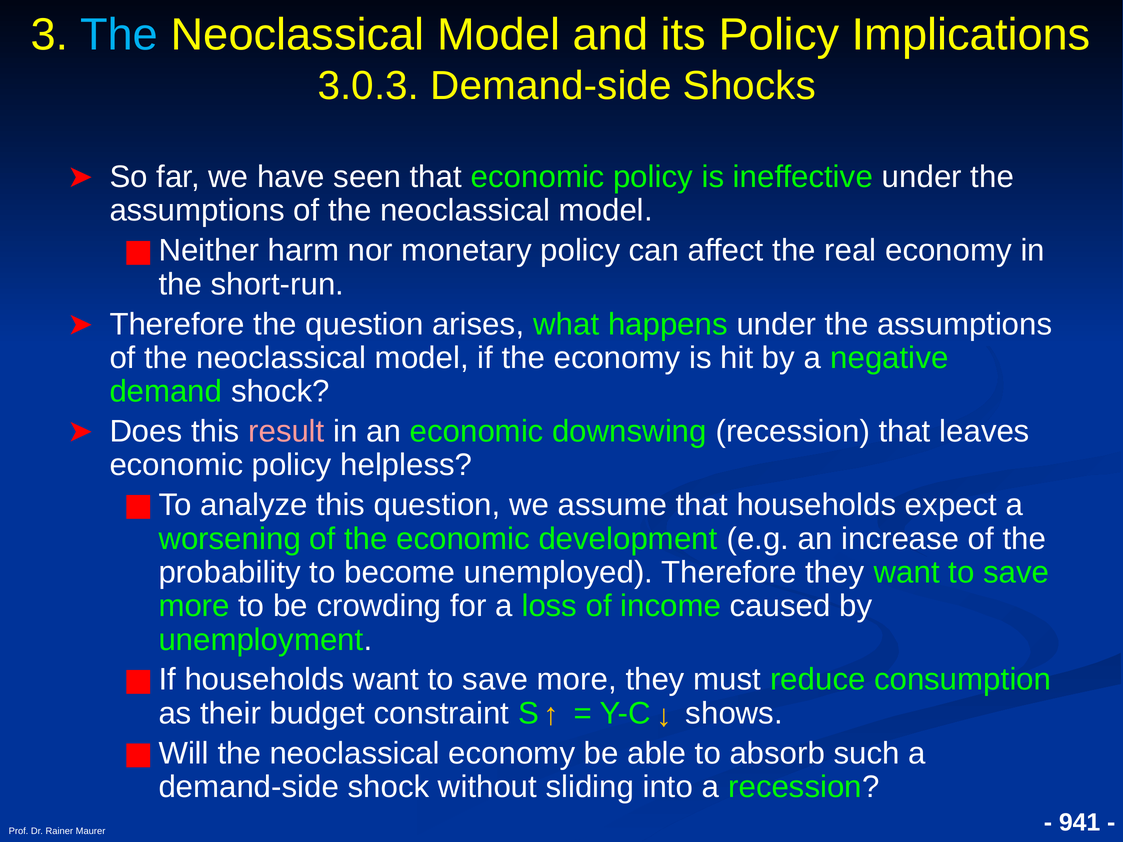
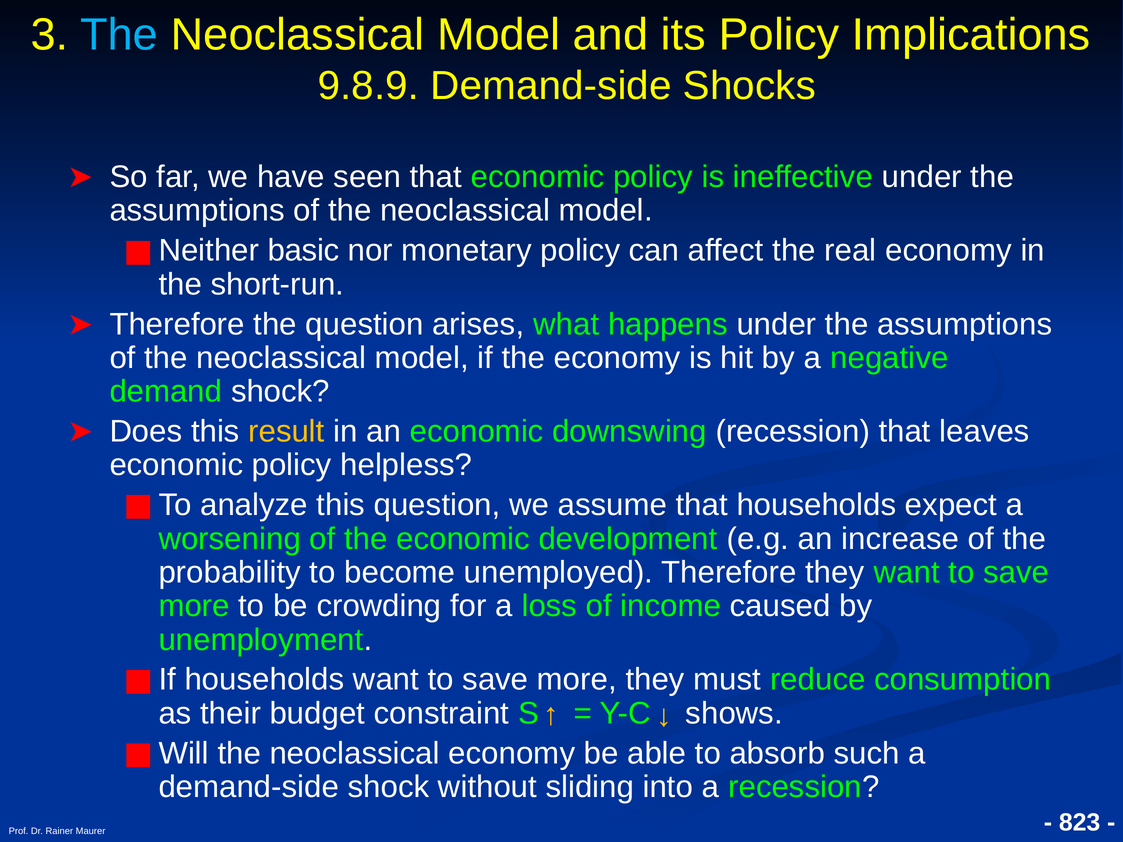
3.0.3: 3.0.3 -> 9.8.9 (368, 86)
harm: harm -> basic (304, 251)
result colour: pink -> yellow (286, 432)
941: 941 -> 823 (1080, 823)
